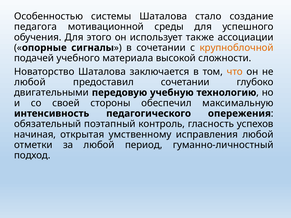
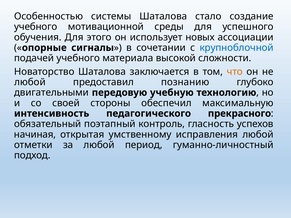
педагога: педагога -> учебного (36, 27)
также: также -> новых (200, 37)
крупноблочной colour: orange -> blue (237, 48)
предоставил сочетании: сочетании -> познанию (185, 82)
опережения: опережения -> прекрасного (239, 114)
